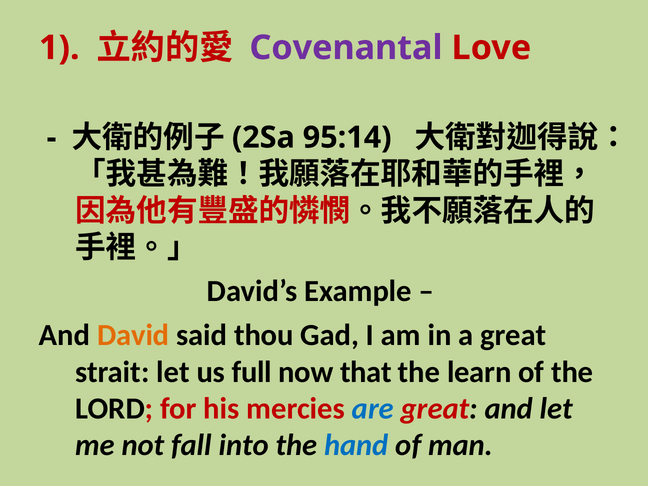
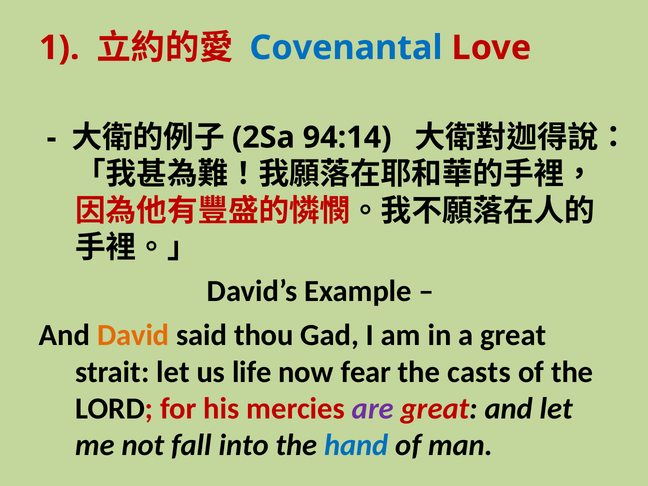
Covenantal colour: purple -> blue (346, 48)
95:14: 95:14 -> 94:14 (347, 137)
full: full -> life (252, 372)
that: that -> fear (366, 372)
learn: learn -> casts (479, 372)
are colour: blue -> purple (373, 409)
